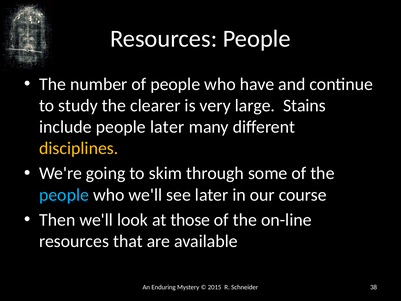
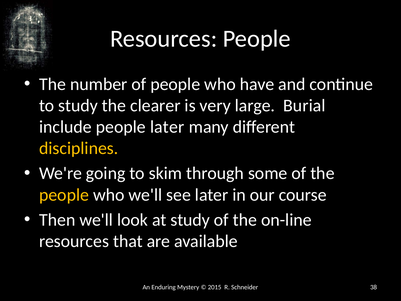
Stains: Stains -> Burial (304, 106)
people colour: light blue -> yellow (64, 195)
at those: those -> study (190, 220)
